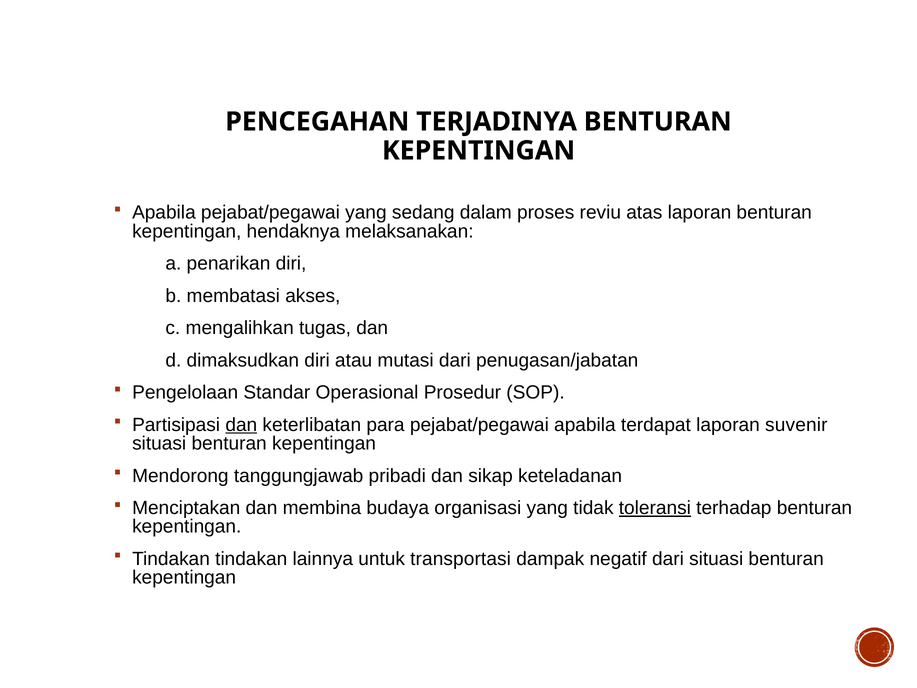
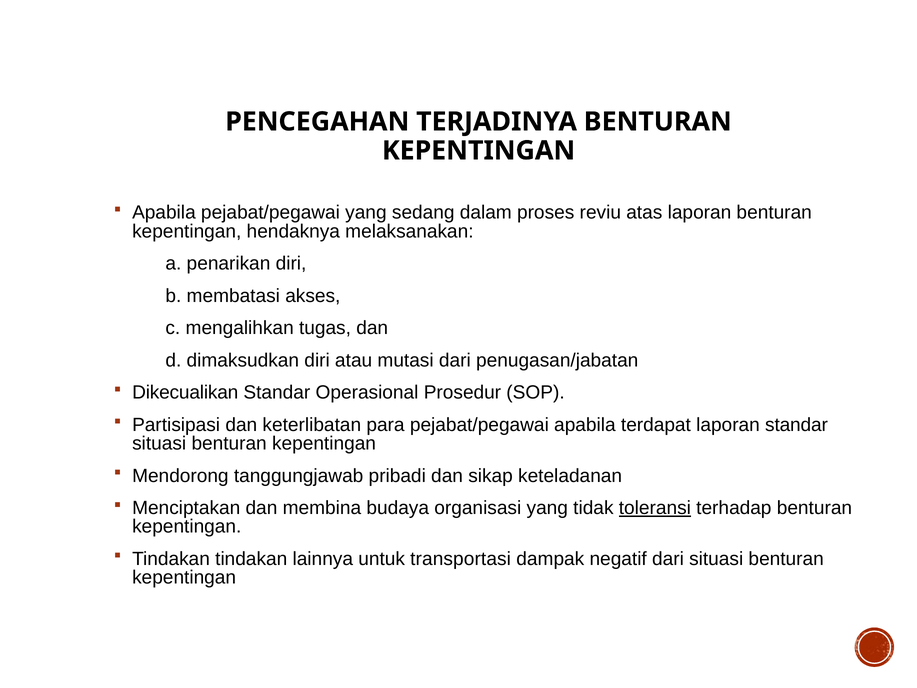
Pengelolaan: Pengelolaan -> Dikecualikan (185, 393)
dan underline: present -> none (241, 425)
laporan suvenir: suvenir -> standar (797, 425)
